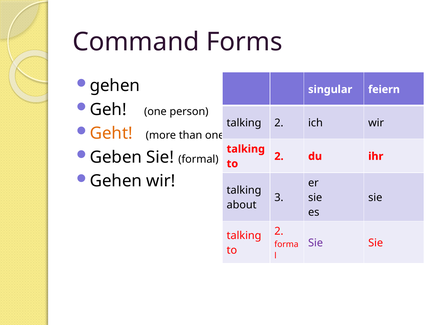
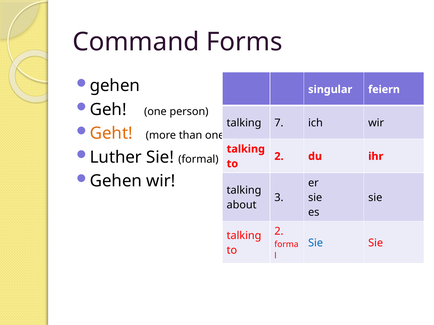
talking 2: 2 -> 7 (279, 123)
Geben: Geben -> Luther (116, 157)
Sie colour: purple -> blue (316, 243)
